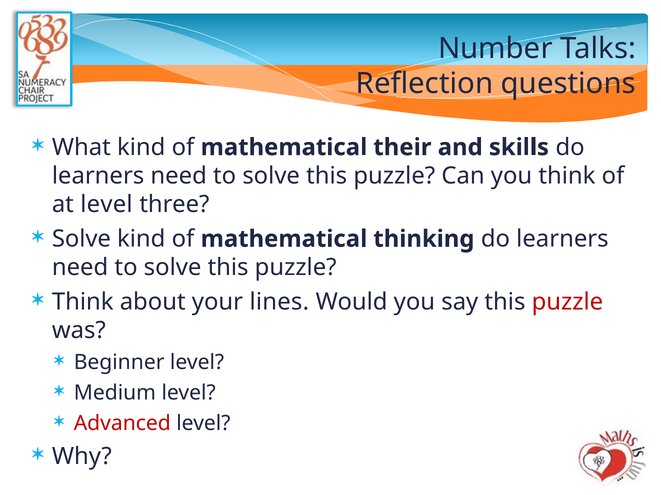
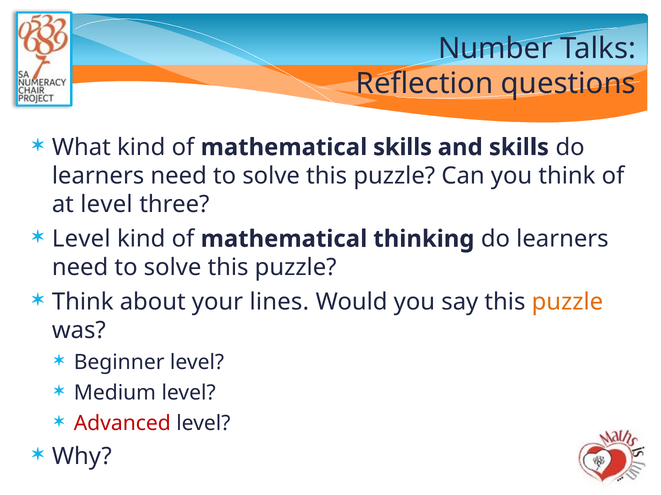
mathematical their: their -> skills (403, 148)
Solve: Solve -> Level (81, 239)
puzzle colour: red -> orange (567, 302)
